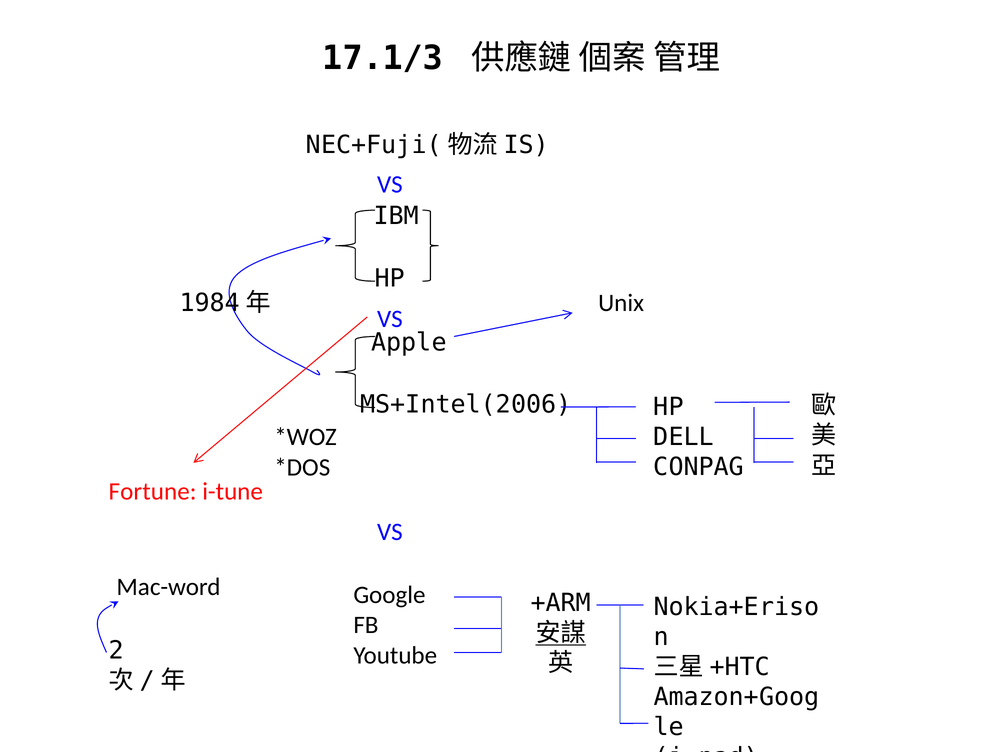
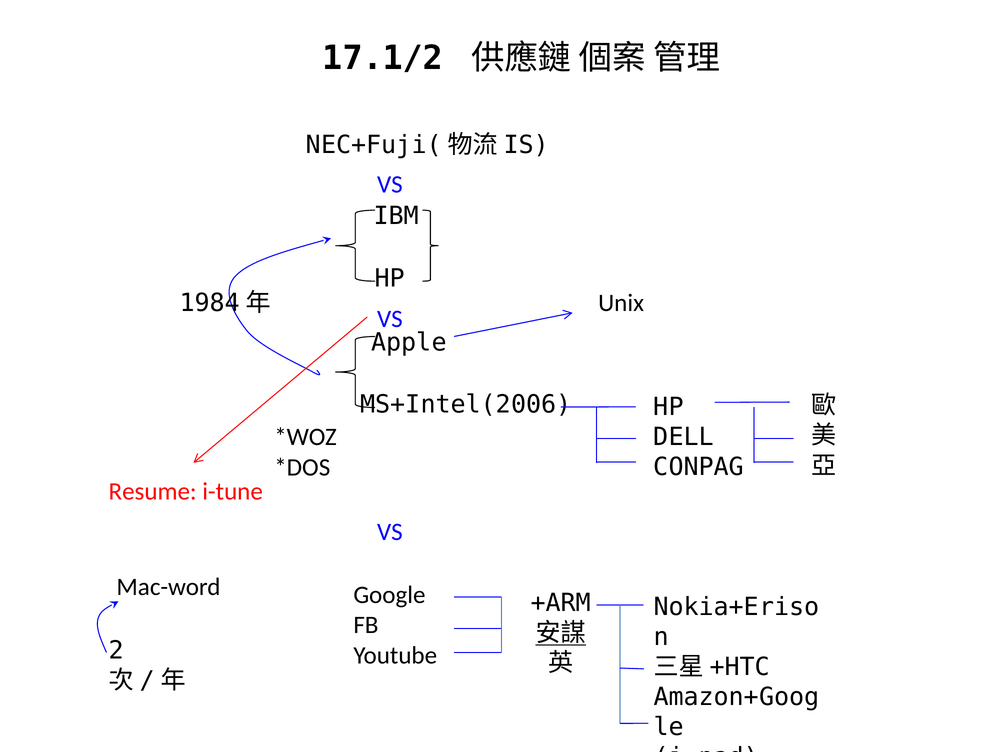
17.1/3: 17.1/3 -> 17.1/2 (383, 58)
Fortune: Fortune -> Resume (153, 492)
